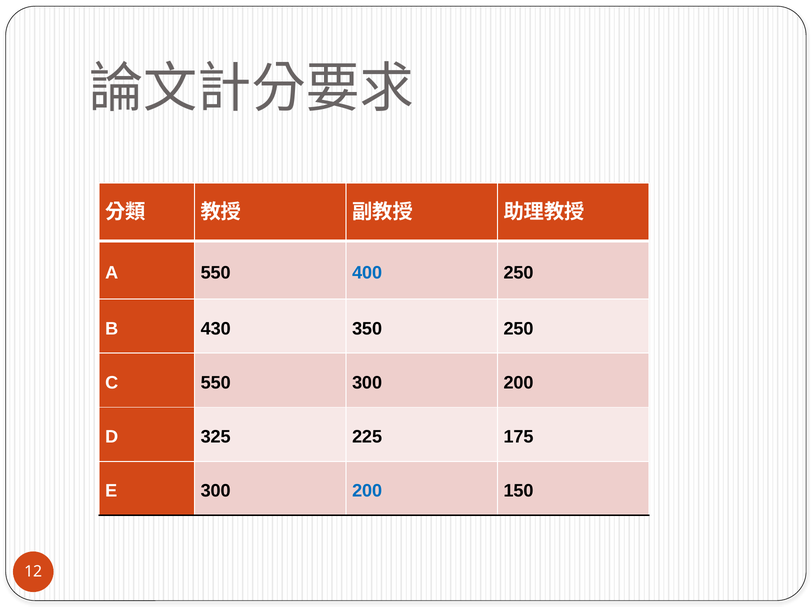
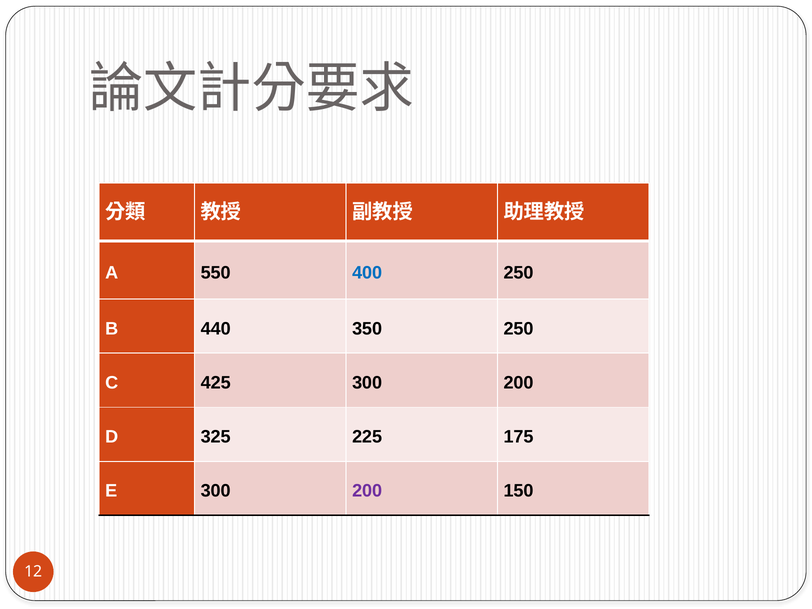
430: 430 -> 440 (216, 329)
C 550: 550 -> 425 (216, 383)
200 colour: blue -> purple (367, 491)
